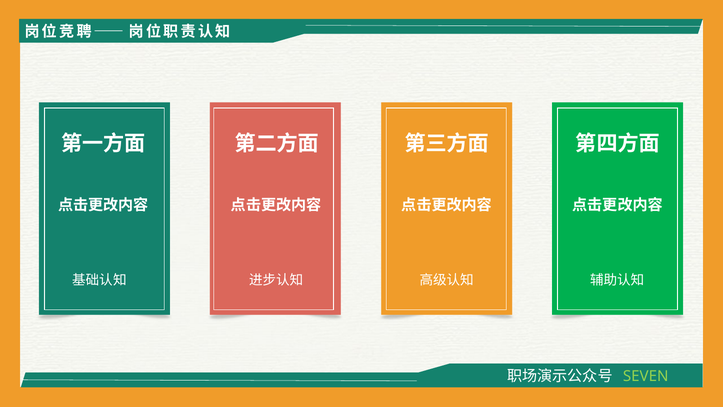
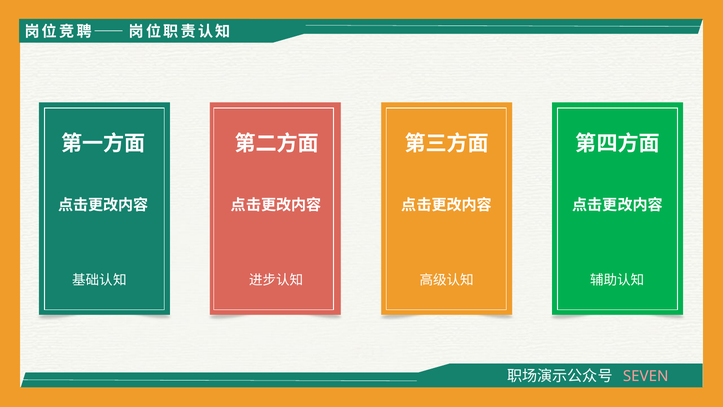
SEVEN colour: light green -> pink (646, 376)
